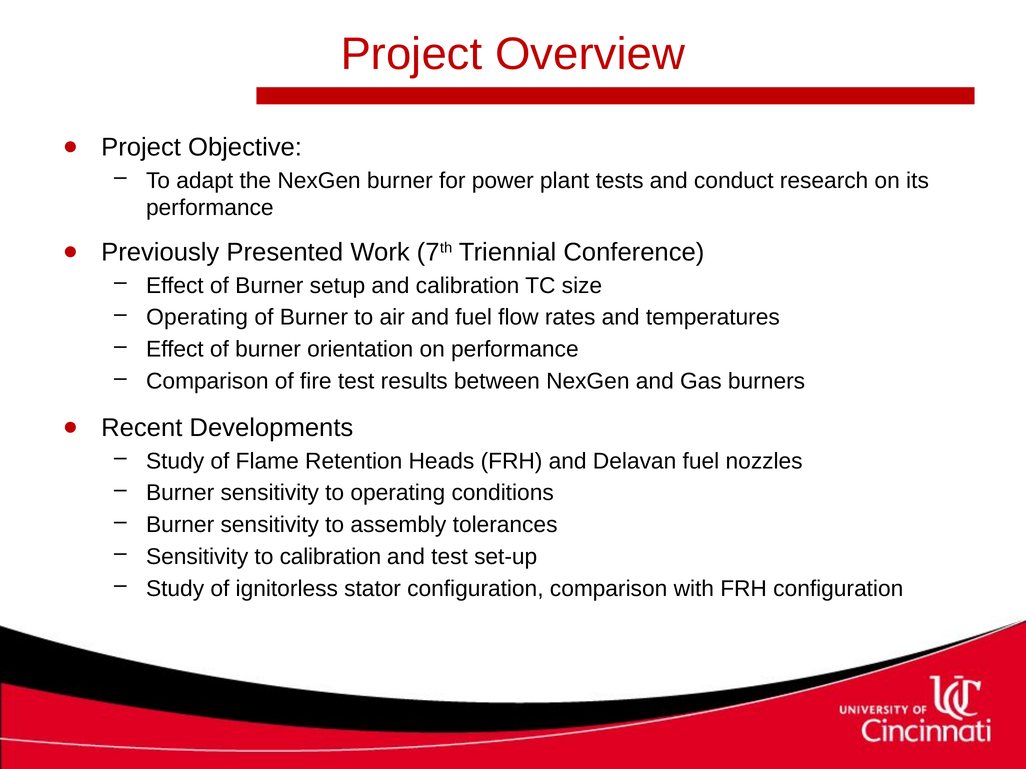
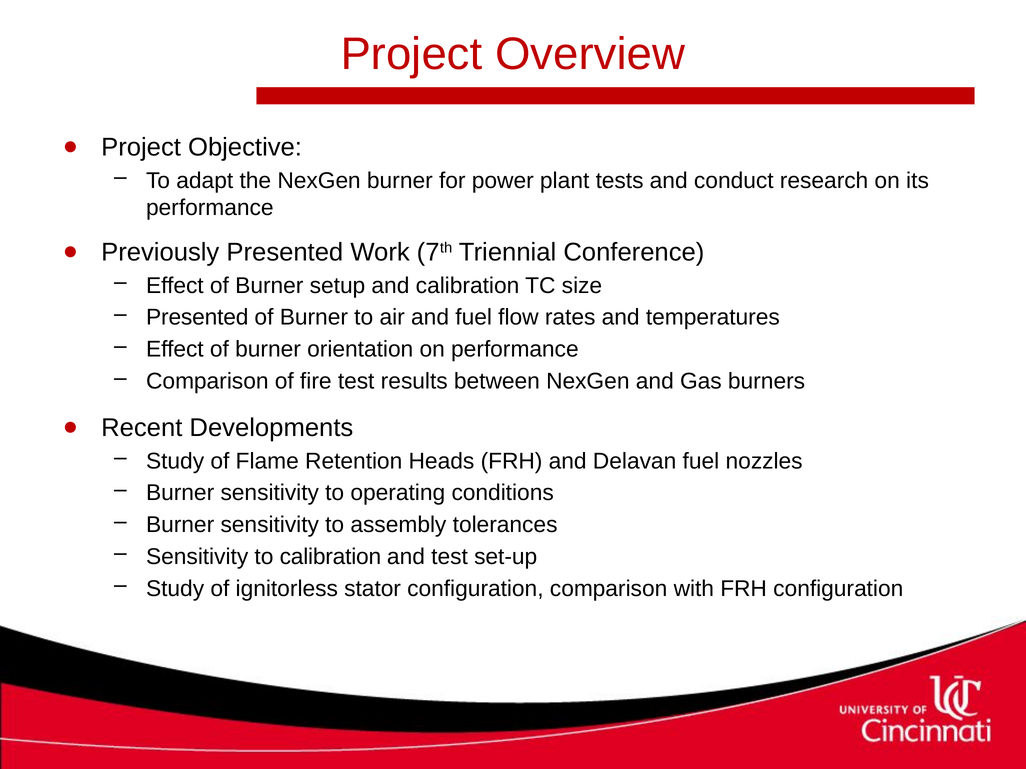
Operating: Operating -> Presented (197, 318)
